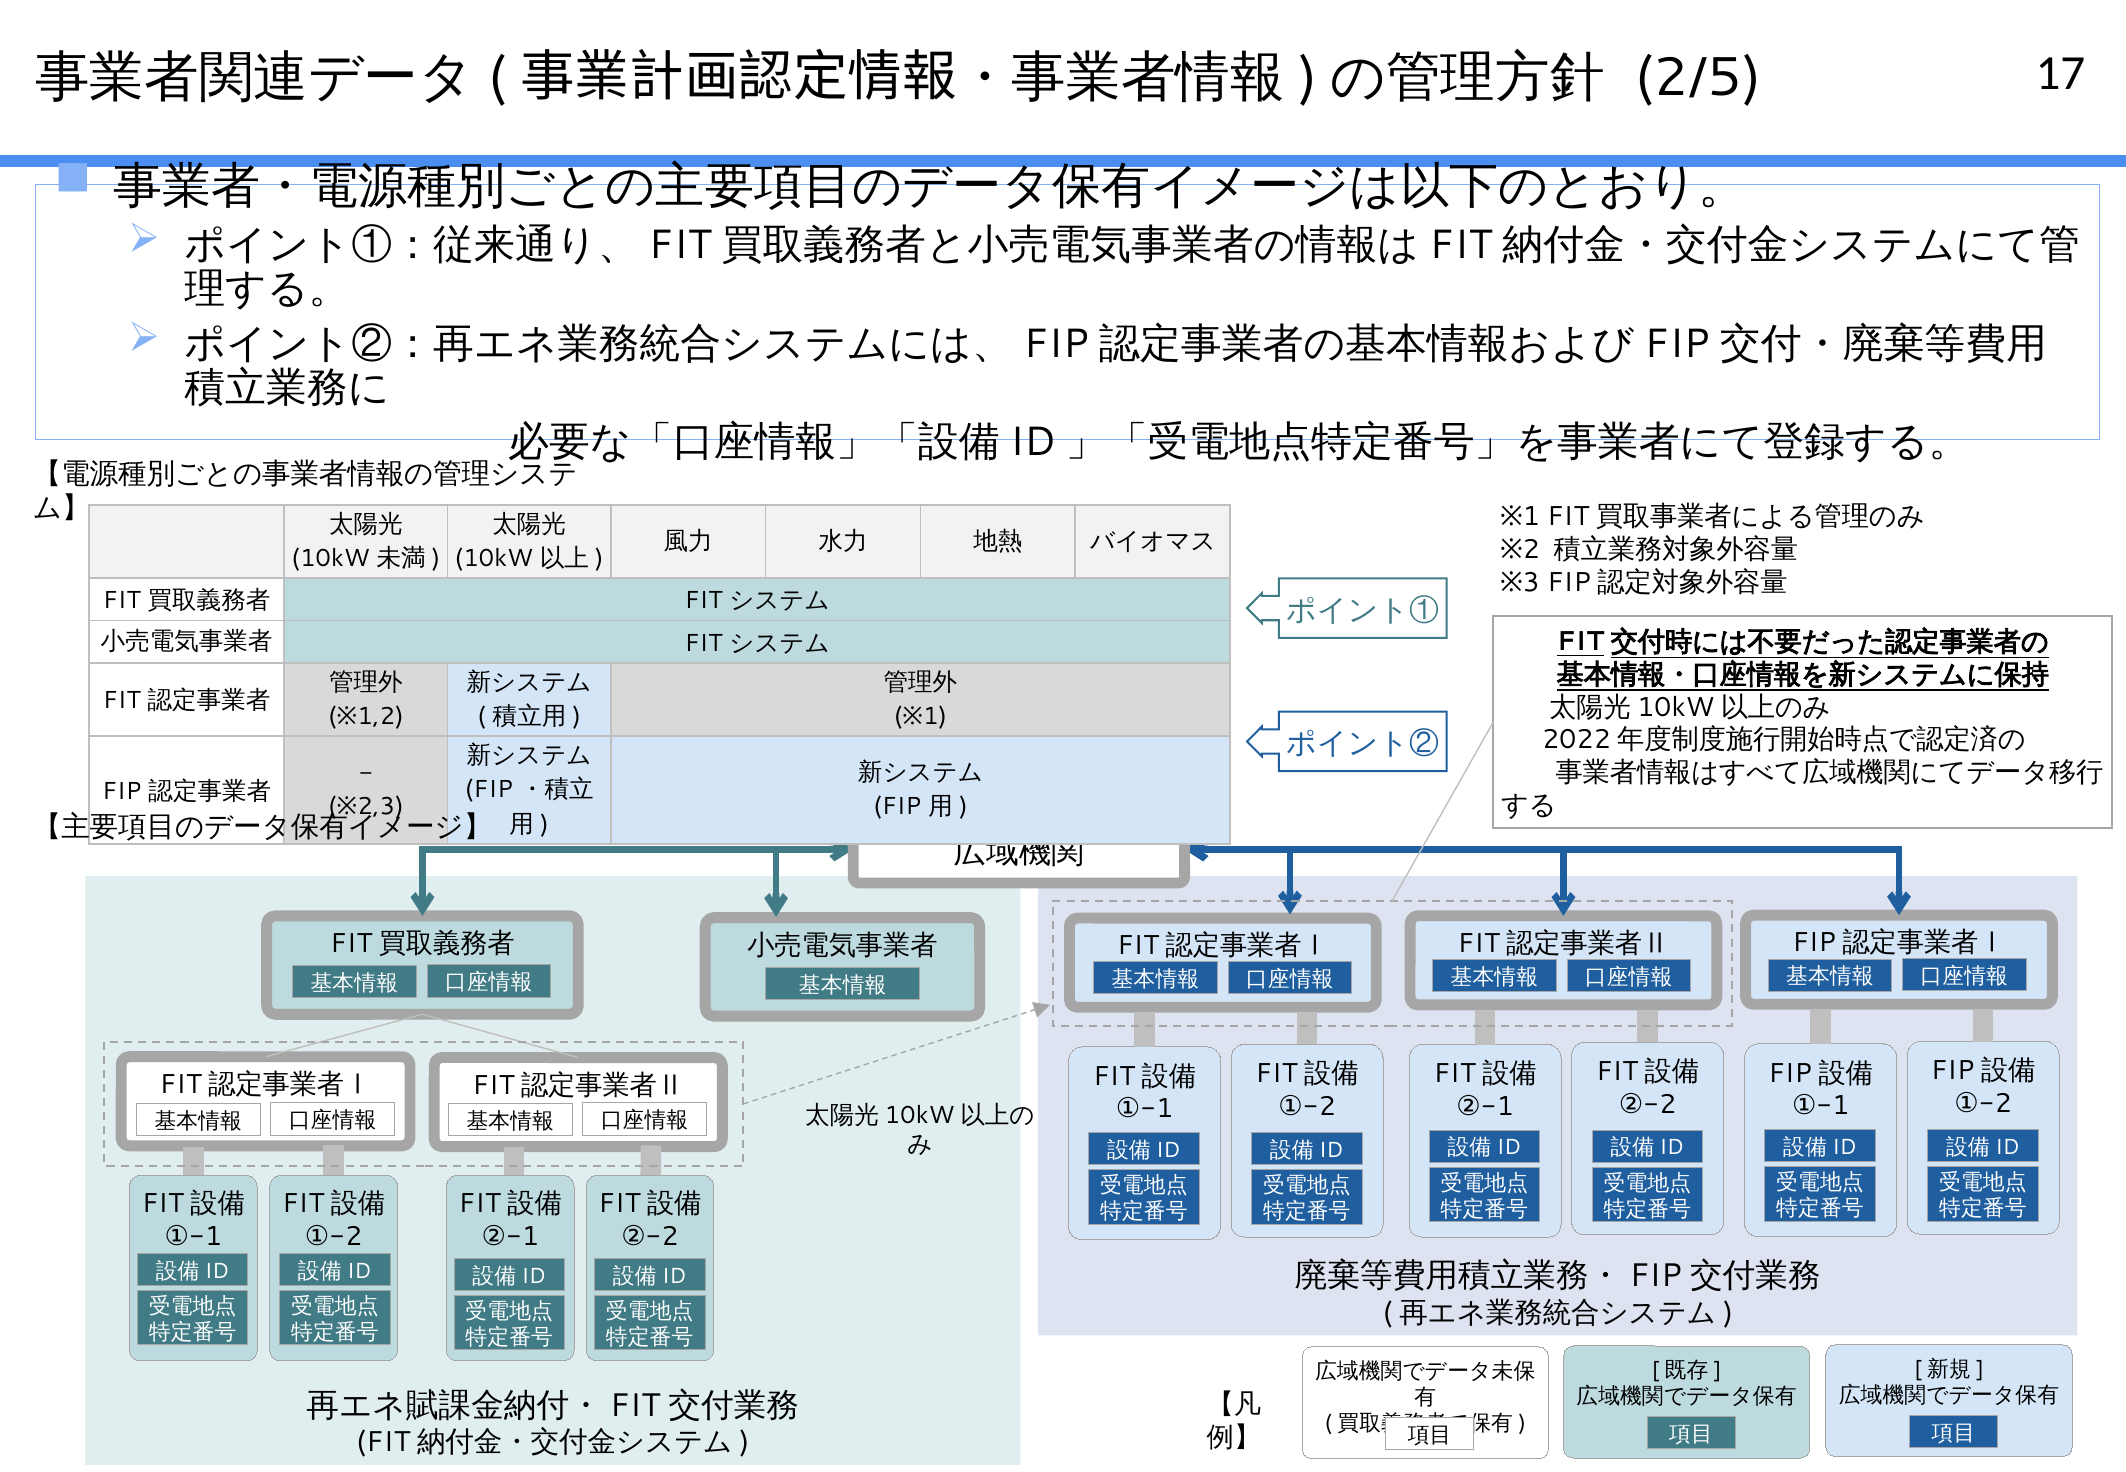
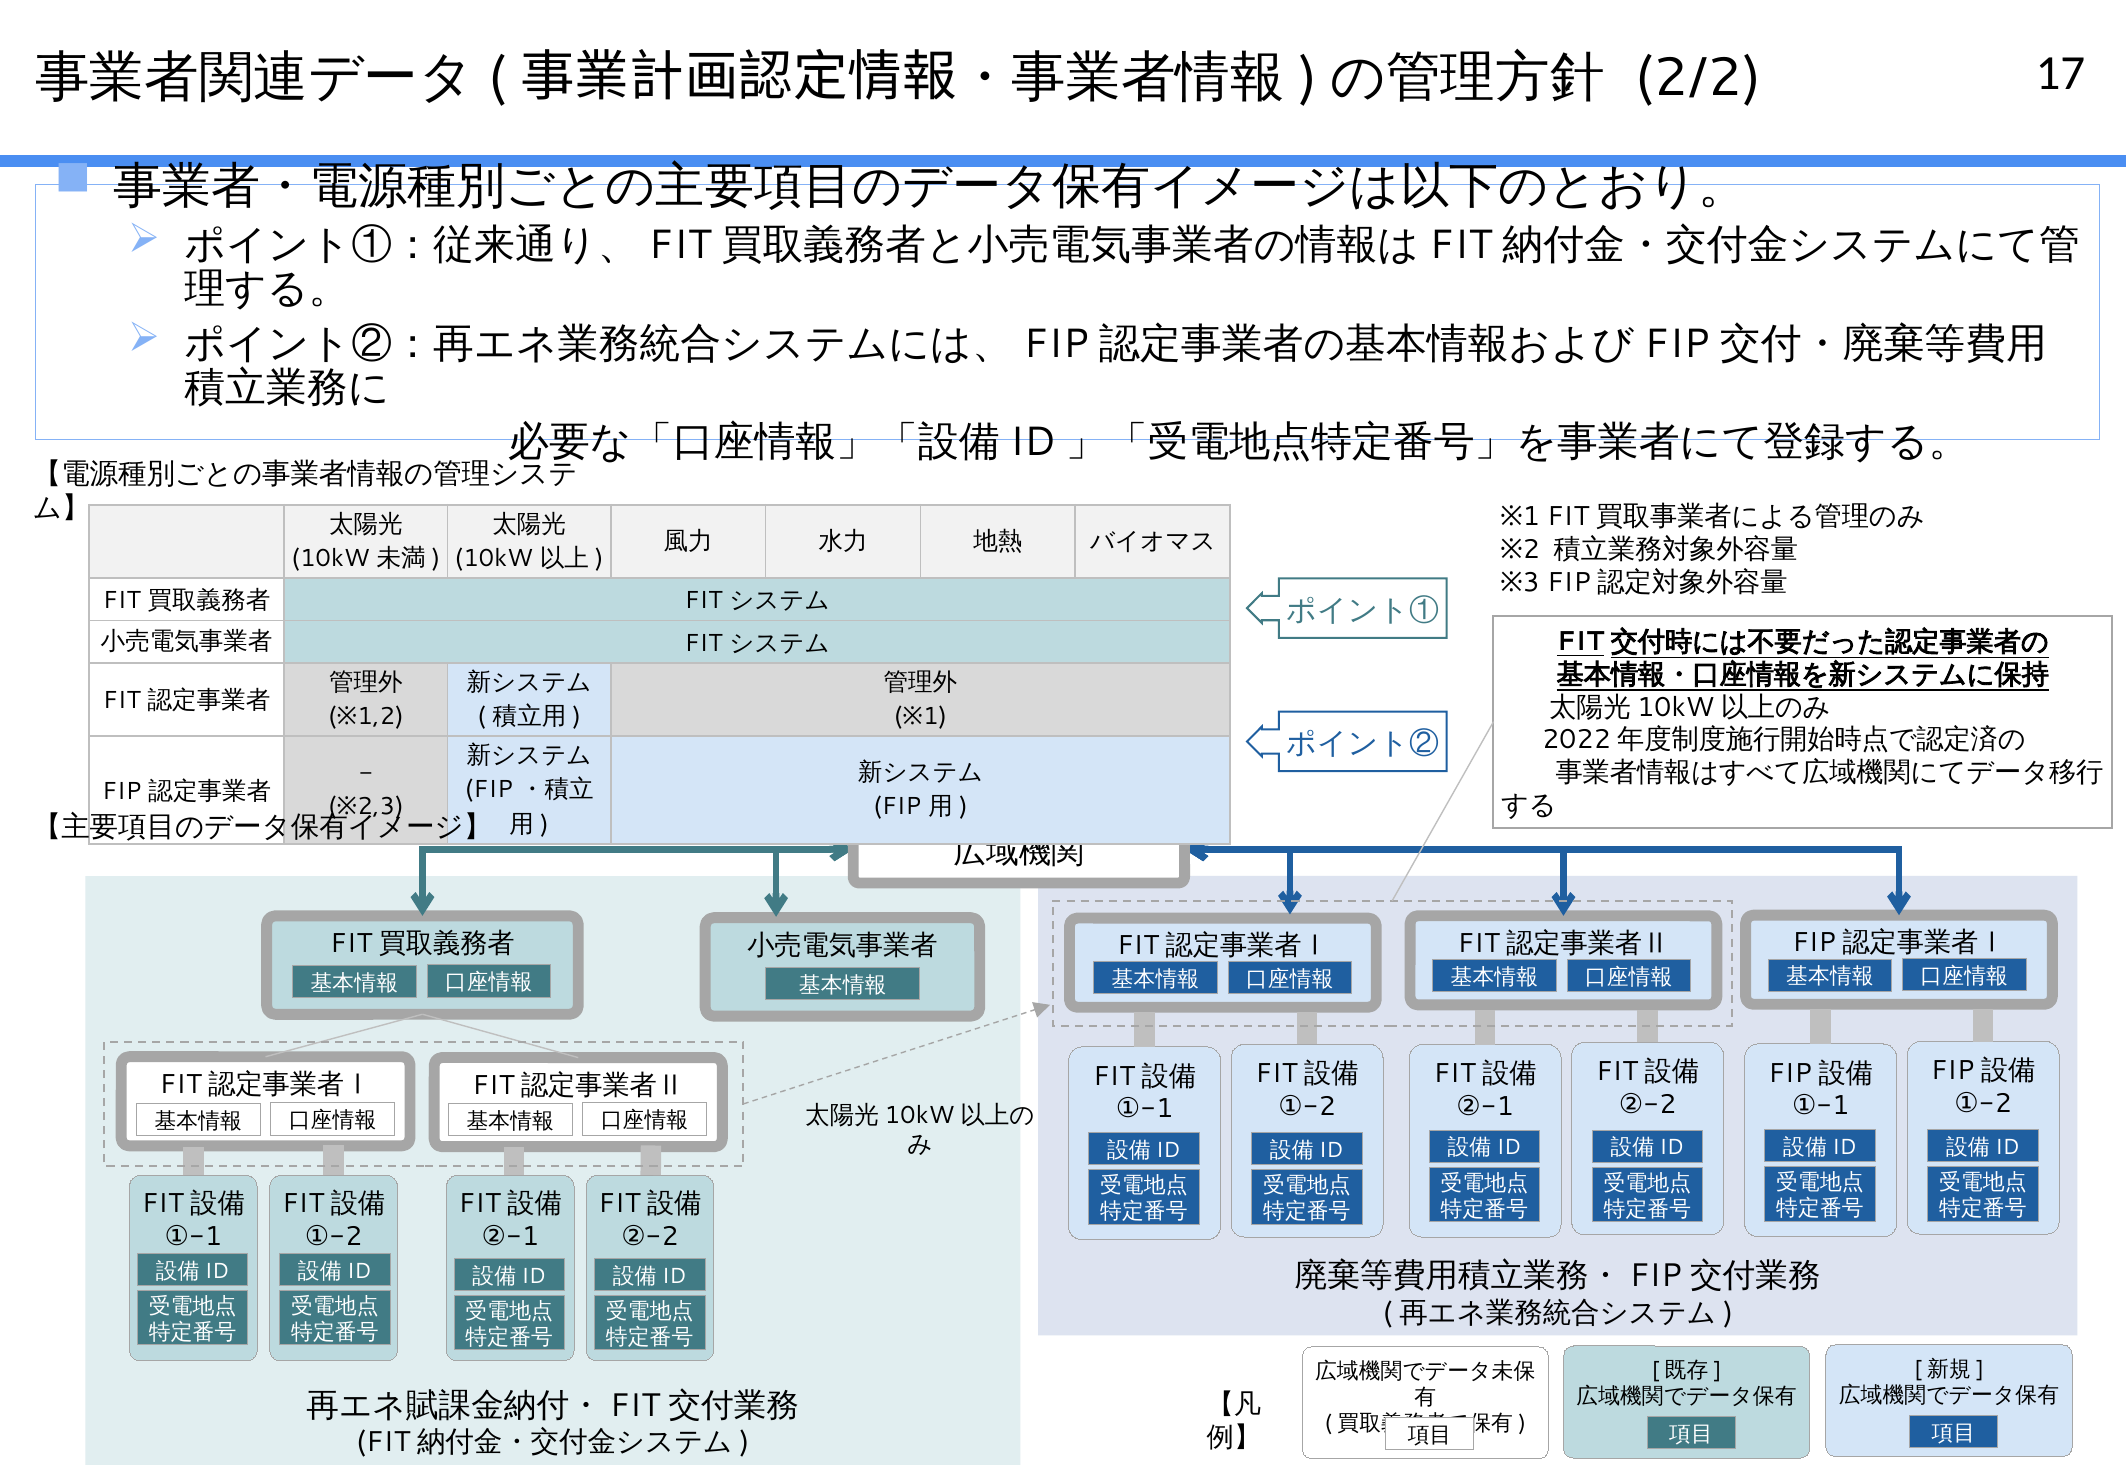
2/5: 2/5 -> 2/2 (1698, 77)
